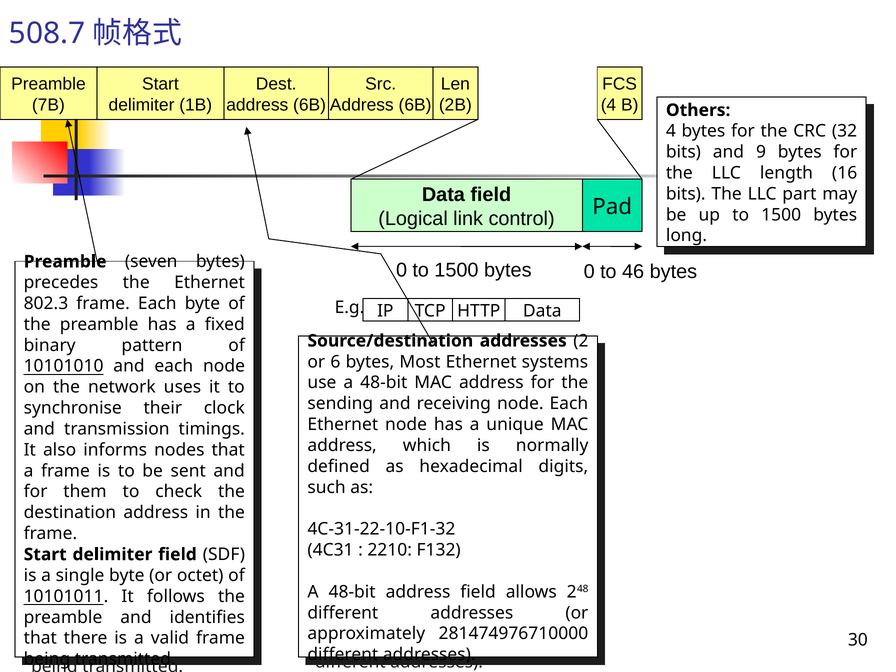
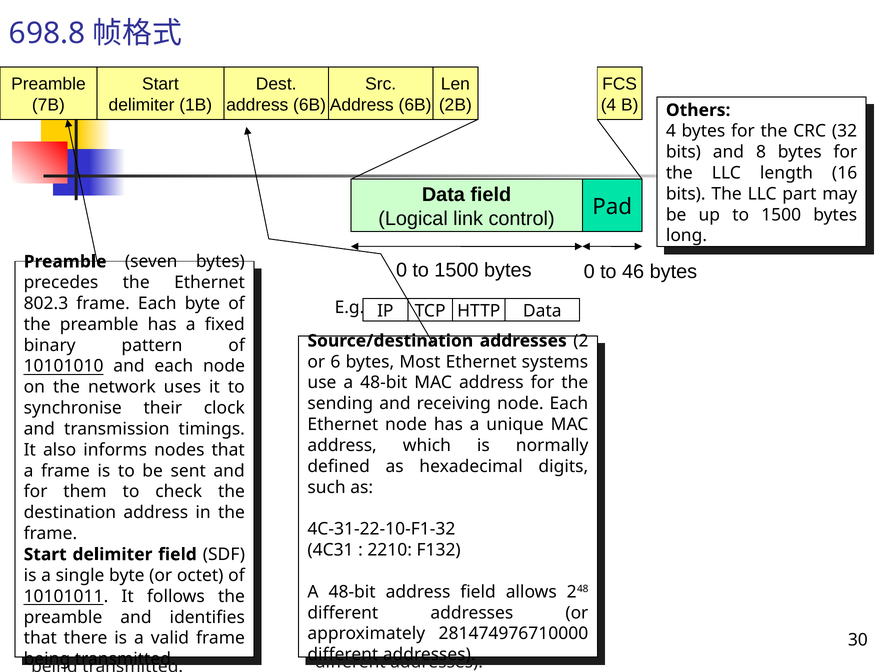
508.7: 508.7 -> 698.8 (47, 33)
9: 9 -> 8 (761, 152)
